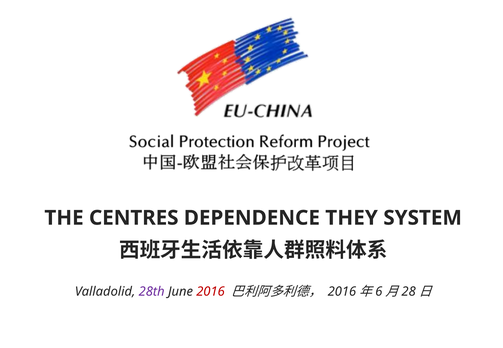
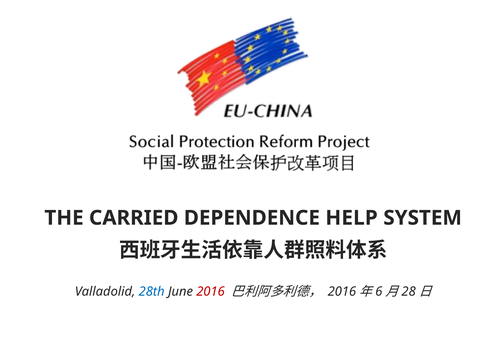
CENTRES: CENTRES -> CARRIED (134, 218)
THEY: THEY -> HELP (352, 218)
28th colour: purple -> blue (152, 292)
